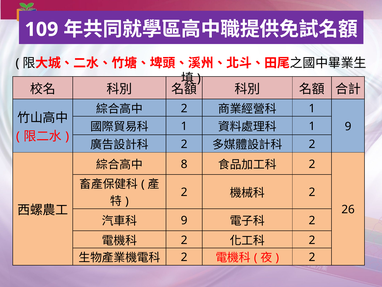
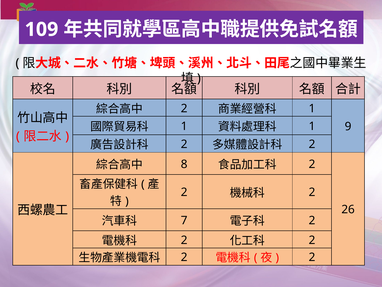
9: 9 -> 7 (184, 220)
